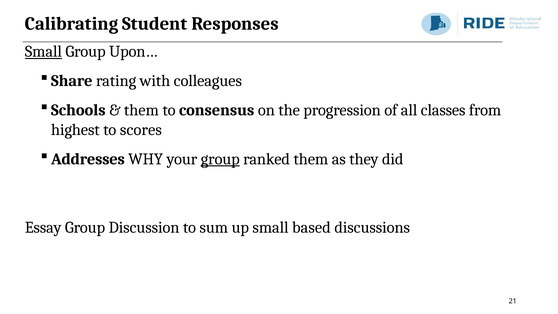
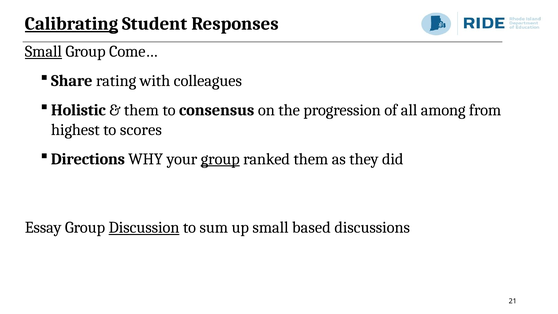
Calibrating underline: none -> present (71, 24)
Upon…: Upon… -> Come… (133, 51)
Schools: Schools -> Holistic (78, 110)
classes: classes -> among (443, 110)
Addresses: Addresses -> Directions (88, 159)
Discussion underline: none -> present (144, 227)
